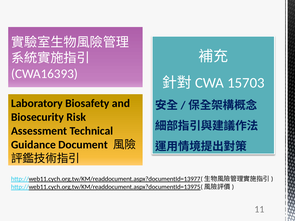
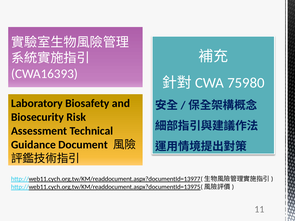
15703: 15703 -> 75980 (246, 83)
